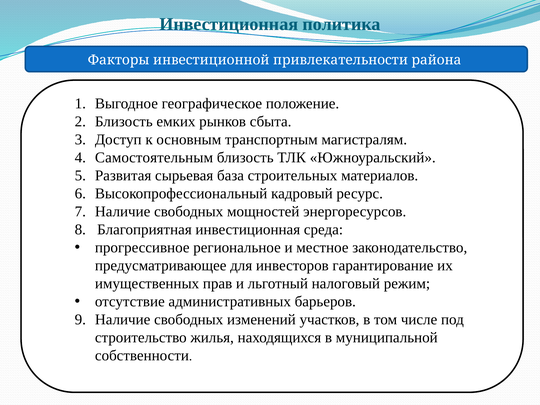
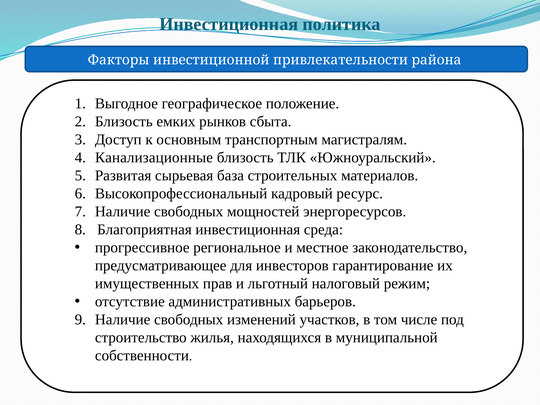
Самостоятельным: Самостоятельным -> Канализационные (154, 158)
